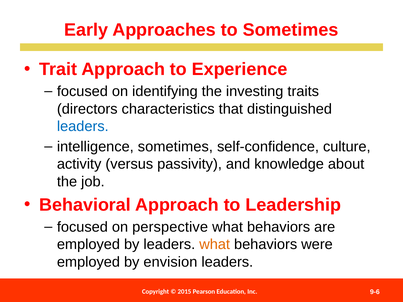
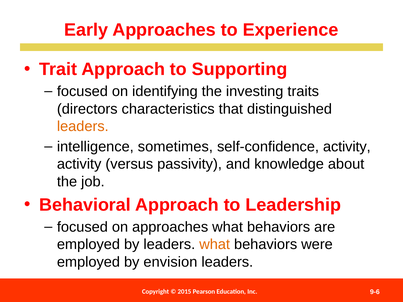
to Sometimes: Sometimes -> Experience (291, 30)
Experience: Experience -> Supporting (240, 69)
leaders colour: blue -> orange (83, 126)
self-confidence culture: culture -> activity (347, 147)
on perspective: perspective -> approaches (170, 227)
